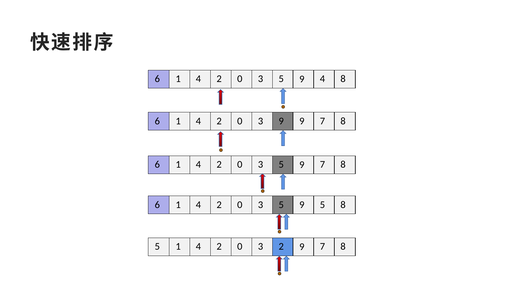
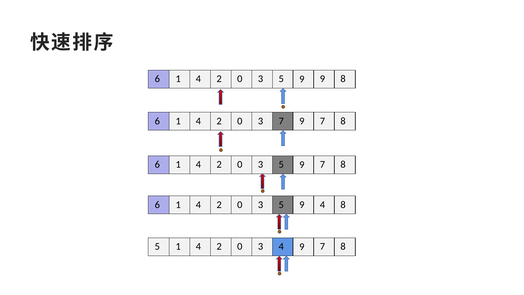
9 4: 4 -> 9 (322, 79)
3 9: 9 -> 7 (281, 121)
9 5: 5 -> 4 (322, 204)
3 2: 2 -> 4 (281, 246)
